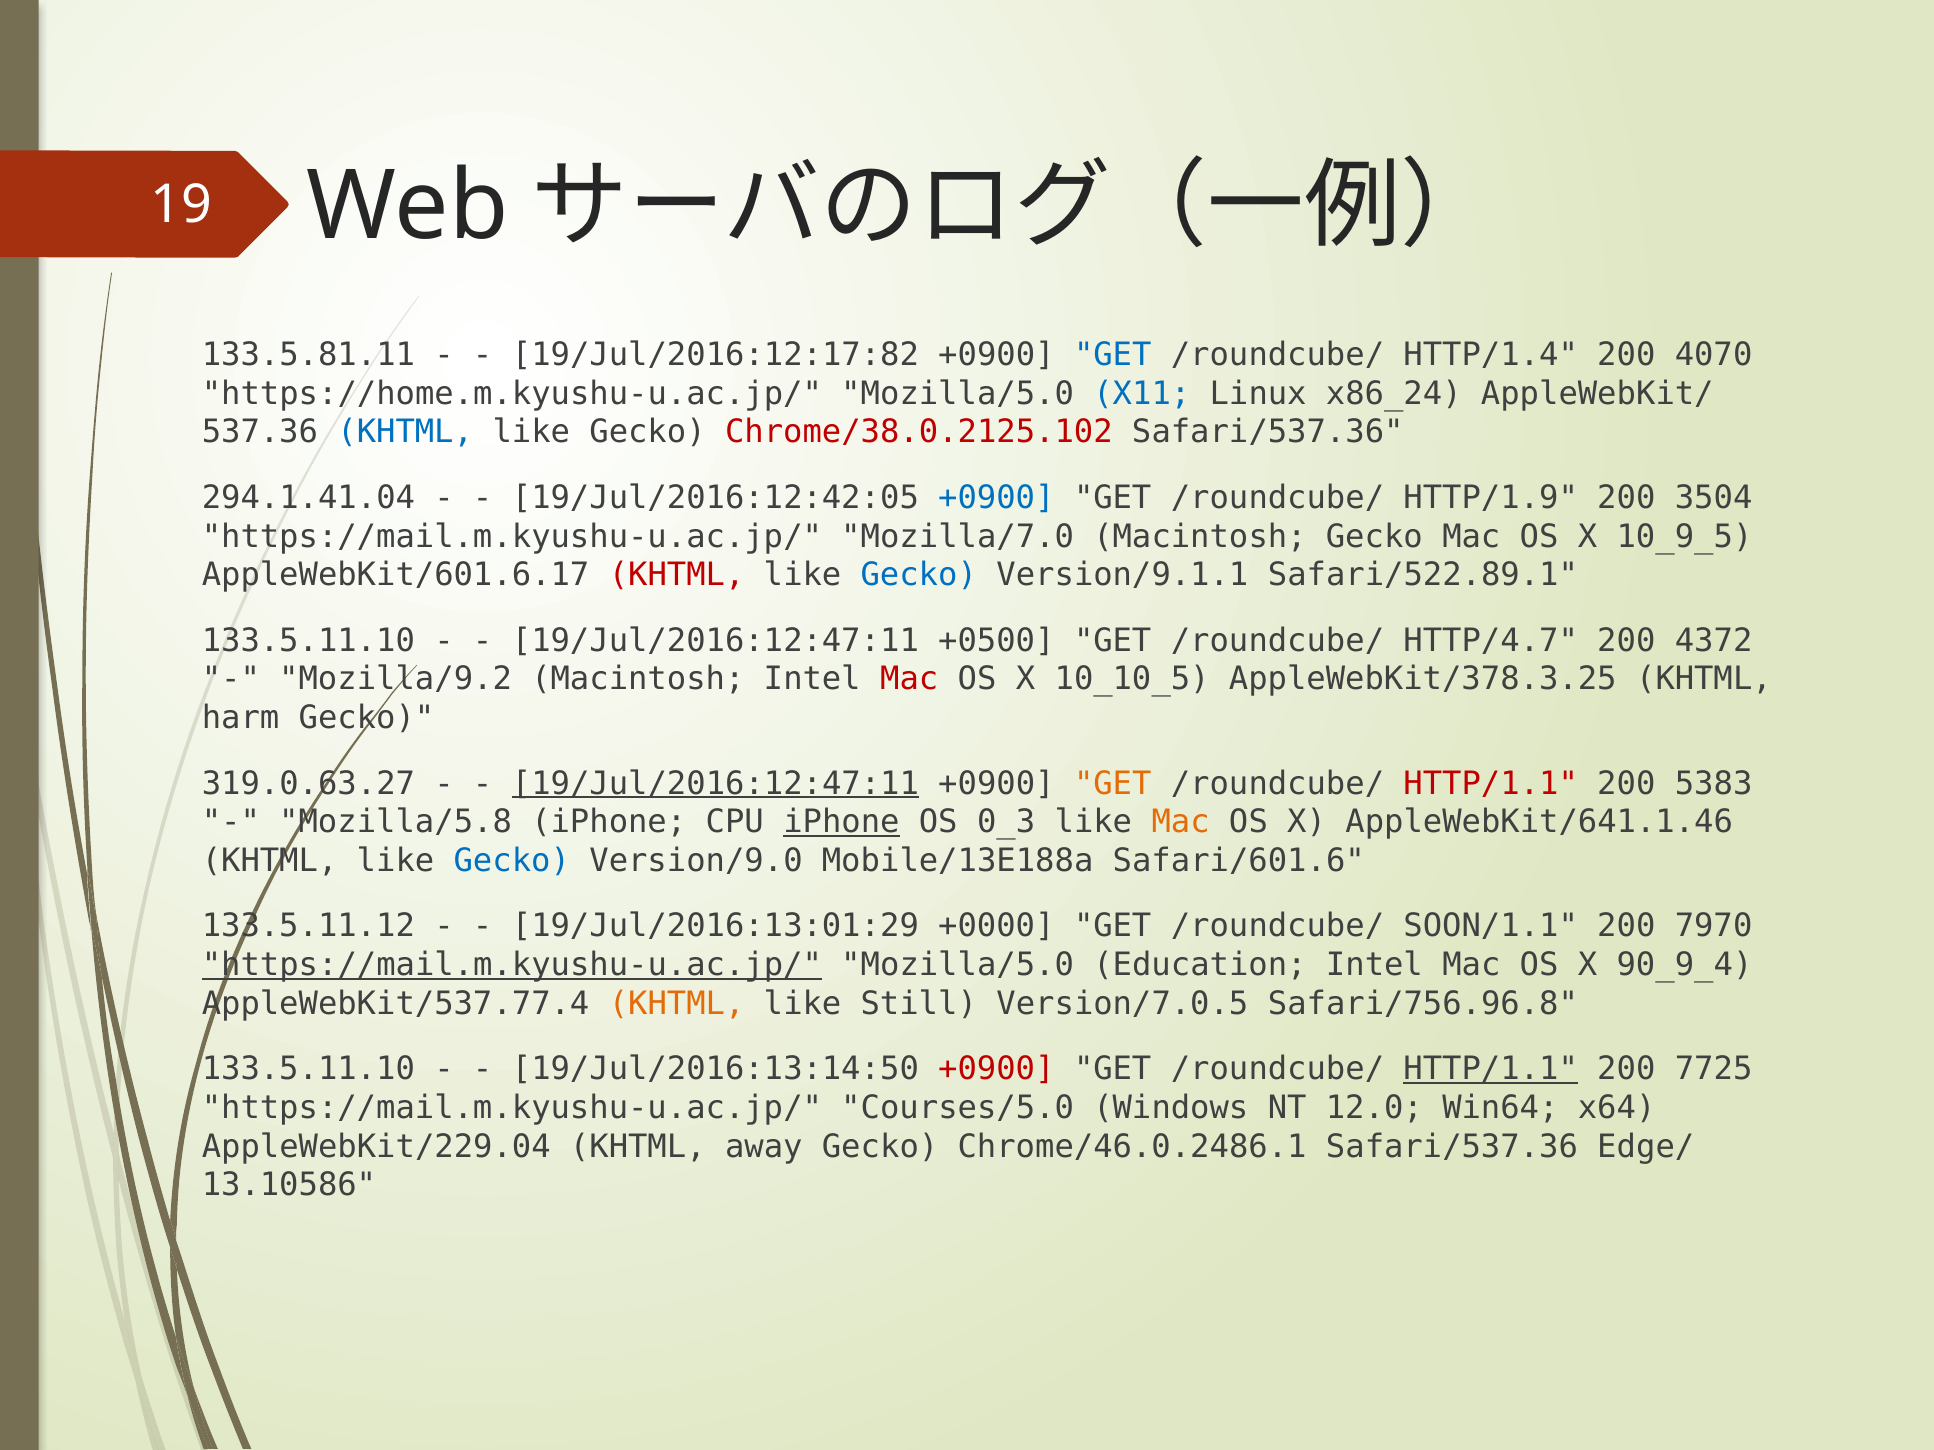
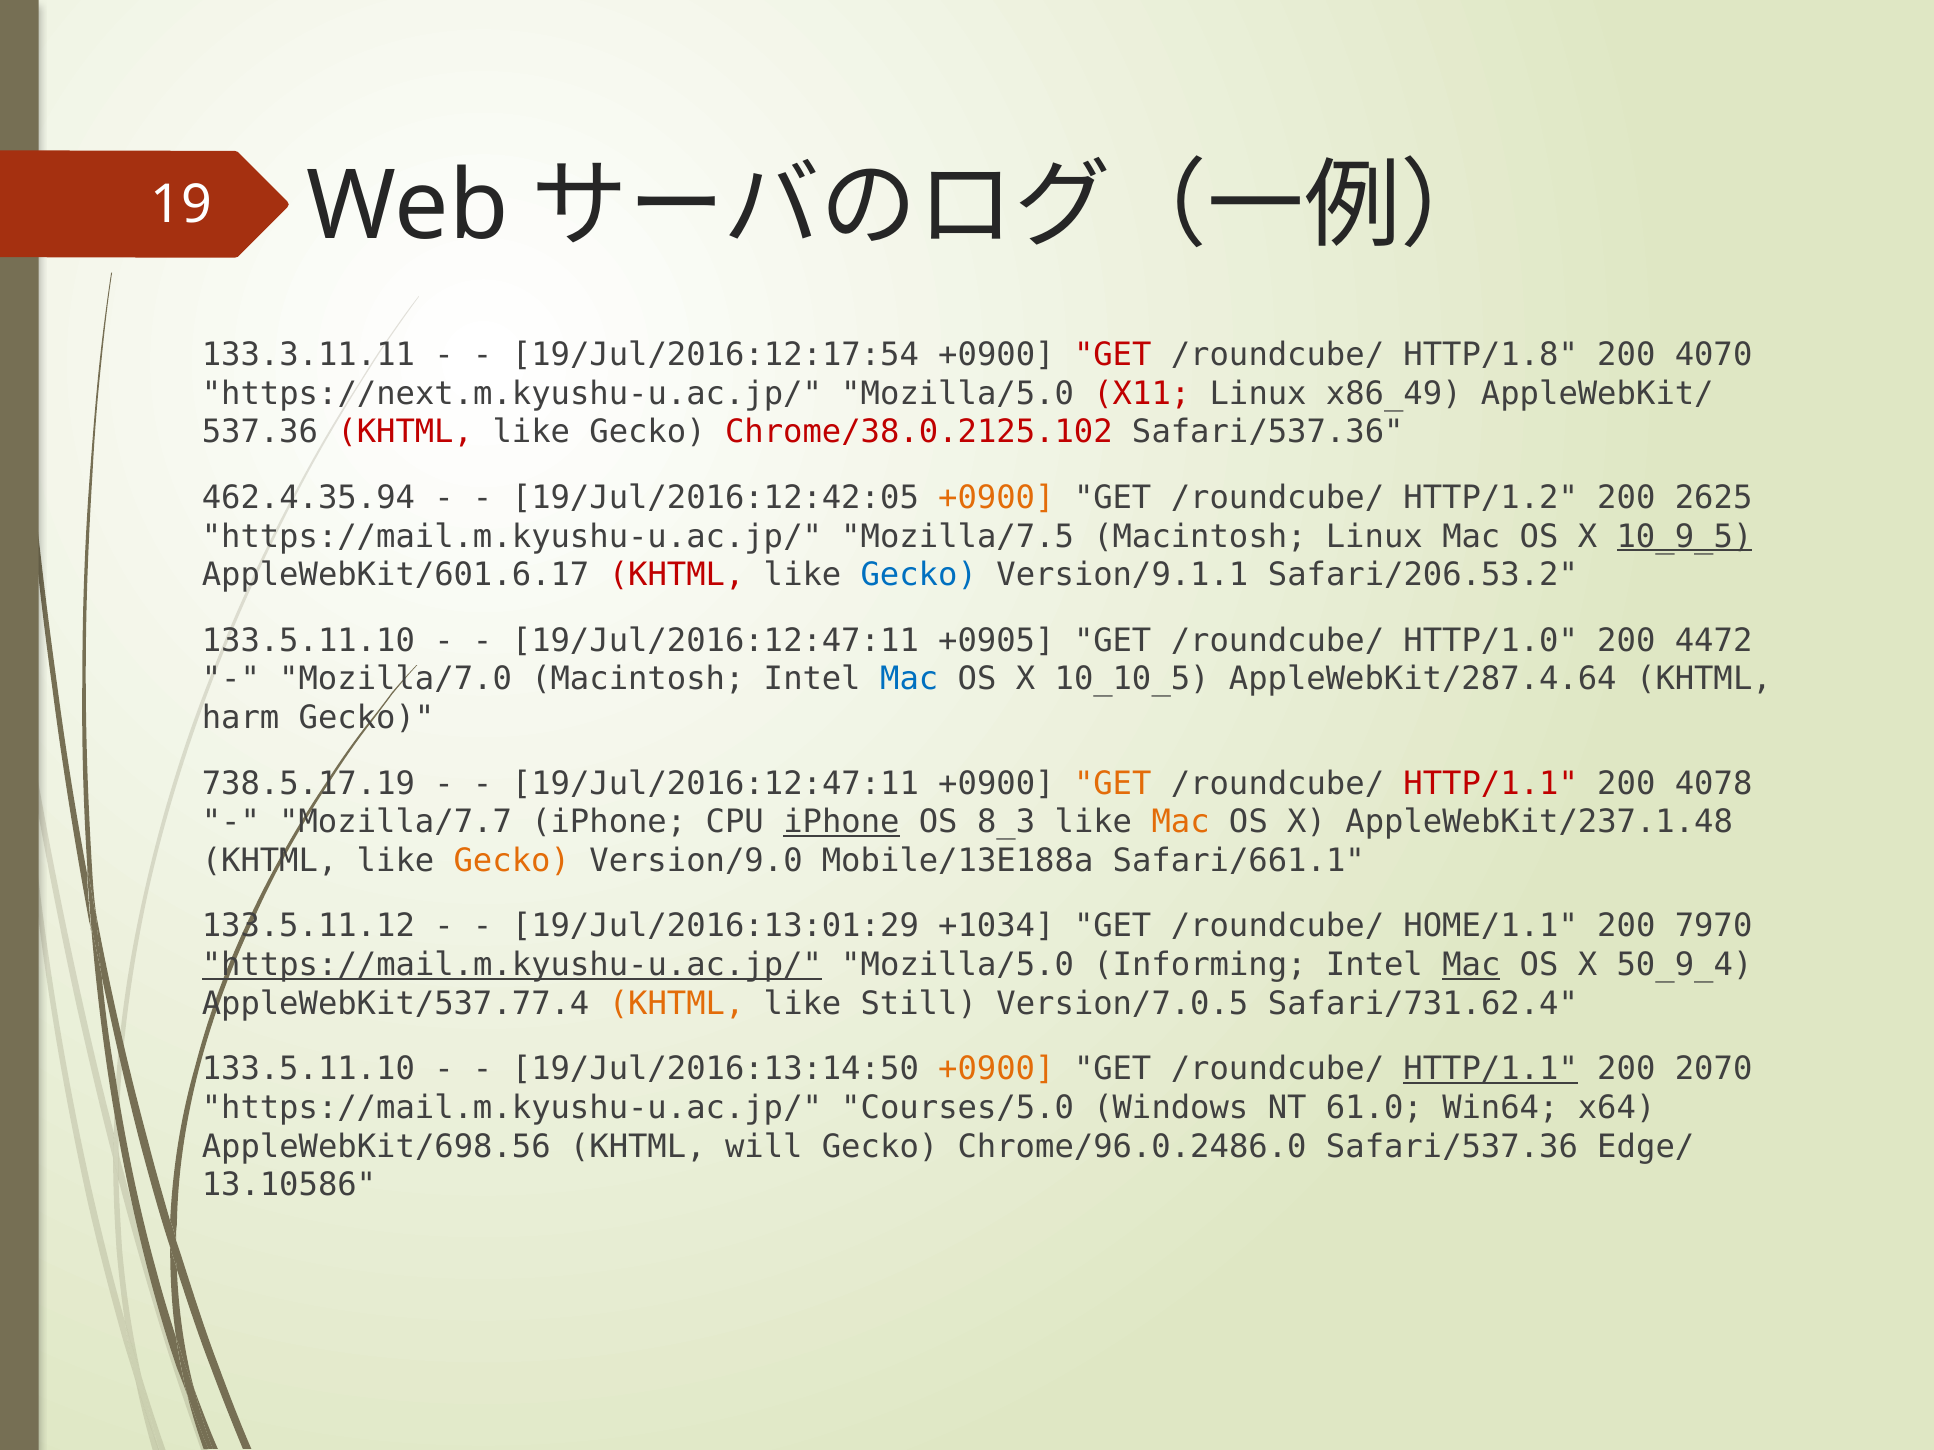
133.5.81.11: 133.5.81.11 -> 133.3.11.11 (308, 355)
19/Jul/2016:12:17:82: 19/Jul/2016:12:17:82 -> 19/Jul/2016:12:17:54 (715, 355)
GET colour: blue -> red (1113, 355)
HTTP/1.4: HTTP/1.4 -> HTTP/1.8 (1491, 355)
https://home.m.kyushu-u.ac.jp/: https://home.m.kyushu-u.ac.jp/ -> https://next.m.kyushu-u.ac.jp/ (512, 394)
X11 colour: blue -> red (1142, 394)
x86_24: x86_24 -> x86_49 (1394, 394)
KHTML colour: blue -> red (405, 432)
294.1.41.04: 294.1.41.04 -> 462.4.35.94 (308, 498)
+0900 colour: blue -> orange (996, 498)
HTTP/1.9: HTTP/1.9 -> HTTP/1.2 (1491, 498)
3504: 3504 -> 2625 (1714, 498)
Mozilla/7.0: Mozilla/7.0 -> Mozilla/7.5 (958, 537)
Macintosh Gecko: Gecko -> Linux (1374, 537)
10_9_5 underline: none -> present (1684, 537)
Safari/522.89.1: Safari/522.89.1 -> Safari/206.53.2 (1423, 575)
+0500: +0500 -> +0905 (996, 641)
HTTP/4.7: HTTP/4.7 -> HTTP/1.0 (1491, 641)
4372: 4372 -> 4472 (1714, 641)
Mozilla/9.2: Mozilla/9.2 -> Mozilla/7.0 (396, 680)
Mac colour: red -> blue (909, 680)
AppleWebKit/378.3.25: AppleWebKit/378.3.25 -> AppleWebKit/287.4.64 (1423, 680)
319.0.63.27: 319.0.63.27 -> 738.5.17.19 (308, 784)
19/Jul/2016:12:47:11 underline: present -> none (715, 784)
5383: 5383 -> 4078 (1714, 784)
Mozilla/5.8: Mozilla/5.8 -> Mozilla/7.7 (396, 822)
0_3: 0_3 -> 8_3 (1006, 822)
AppleWebKit/641.1.46: AppleWebKit/641.1.46 -> AppleWebKit/237.1.48 (1539, 822)
Gecko colour: blue -> orange (512, 861)
Safari/601.6: Safari/601.6 -> Safari/661.1 (1239, 861)
+0000: +0000 -> +1034 (996, 927)
SOON/1.1: SOON/1.1 -> HOME/1.1 (1491, 927)
Education: Education -> Informing (1200, 965)
Mac underline: none -> present (1471, 965)
90_9_4: 90_9_4 -> 50_9_4 (1684, 965)
Safari/756.96.8: Safari/756.96.8 -> Safari/731.62.4 (1423, 1004)
+0900 colour: red -> orange (996, 1070)
7725: 7725 -> 2070 (1714, 1070)
12.0: 12.0 -> 61.0 (1374, 1108)
AppleWebKit/229.04: AppleWebKit/229.04 -> AppleWebKit/698.56 (376, 1147)
away: away -> will (764, 1147)
Chrome/46.0.2486.1: Chrome/46.0.2486.1 -> Chrome/96.0.2486.0 (1132, 1147)
